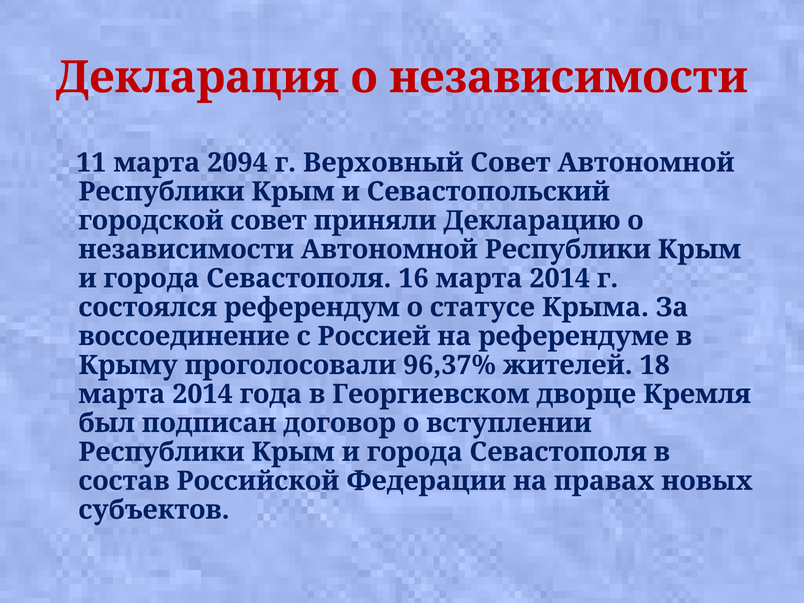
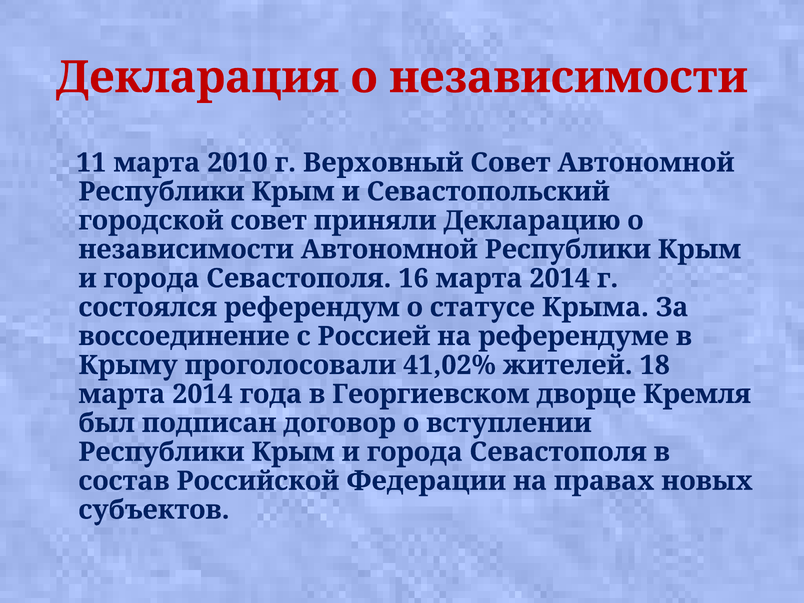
2094: 2094 -> 2010 (237, 163)
96,37%: 96,37% -> 41,02% (449, 365)
